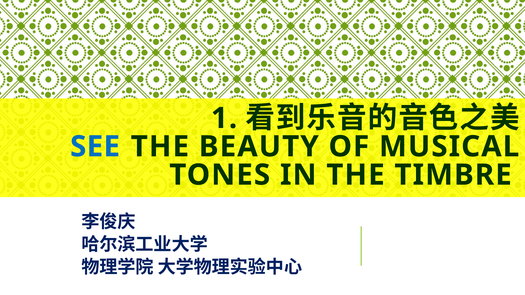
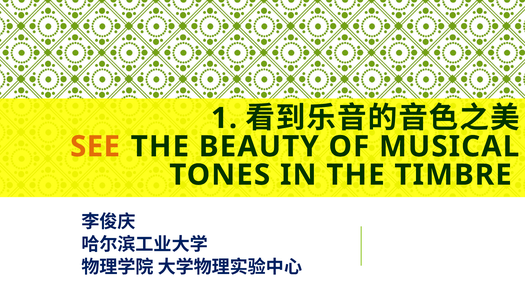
SEE colour: blue -> orange (95, 147)
